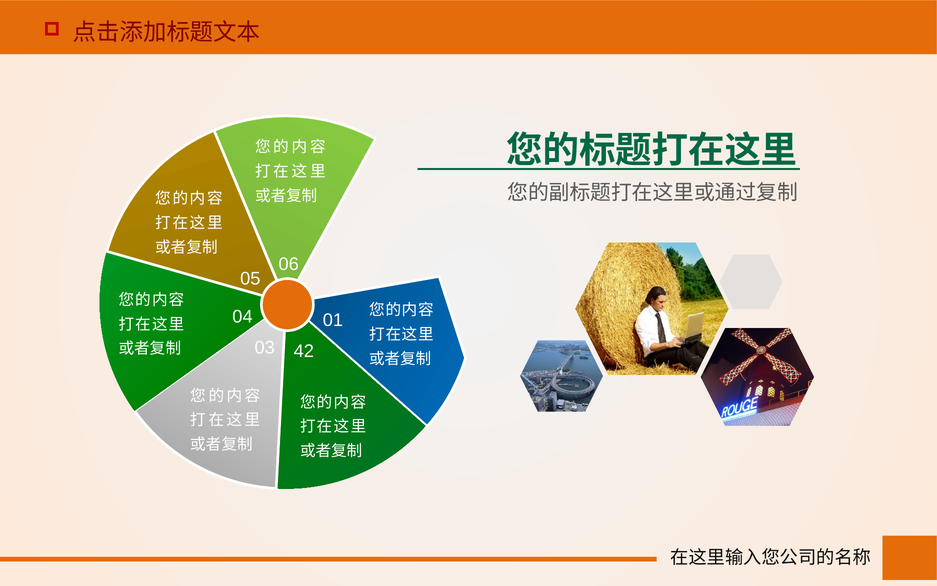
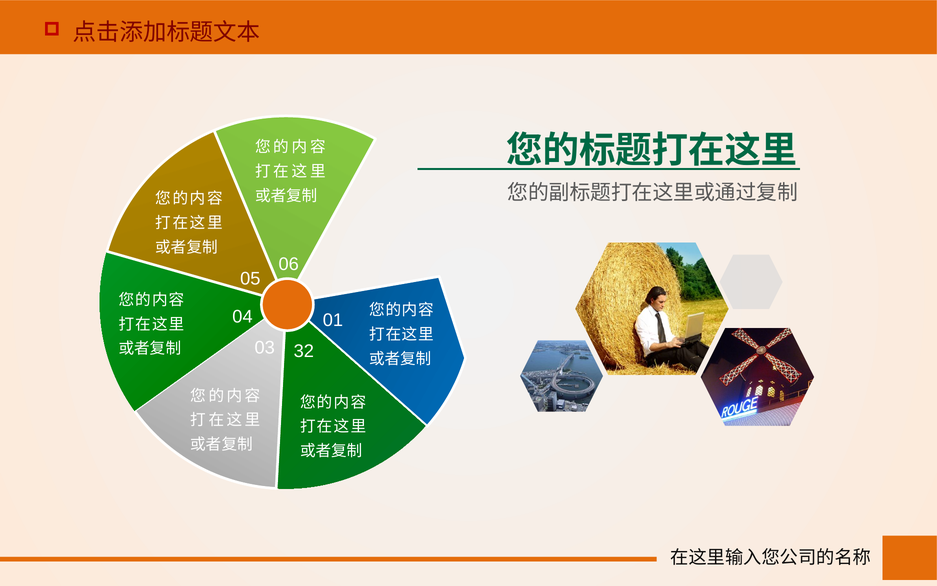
42: 42 -> 32 (304, 351)
